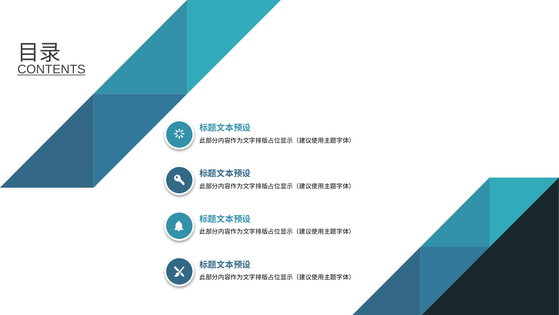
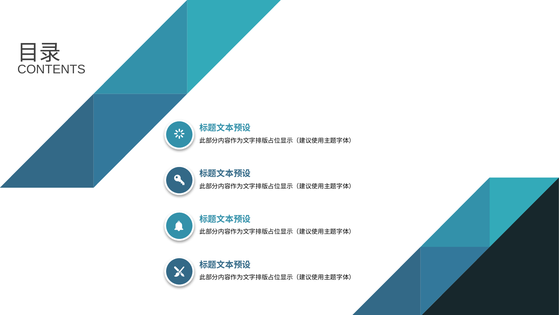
CONTENTS underline: present -> none (51, 69)
